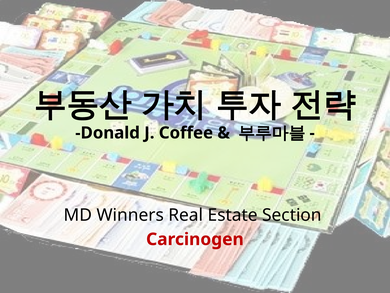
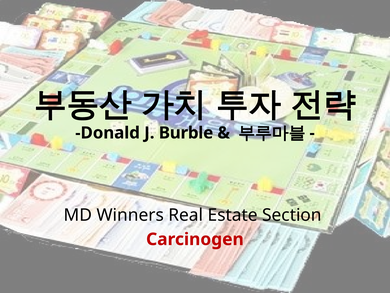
Coffee: Coffee -> Burble (186, 133)
